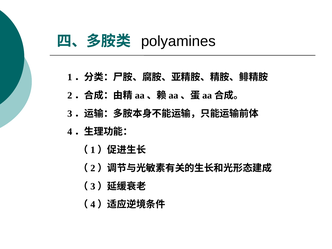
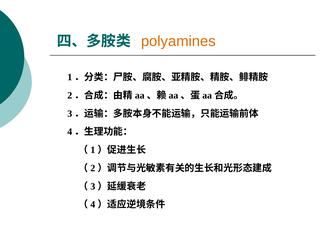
polyamines colour: black -> orange (178, 41)
